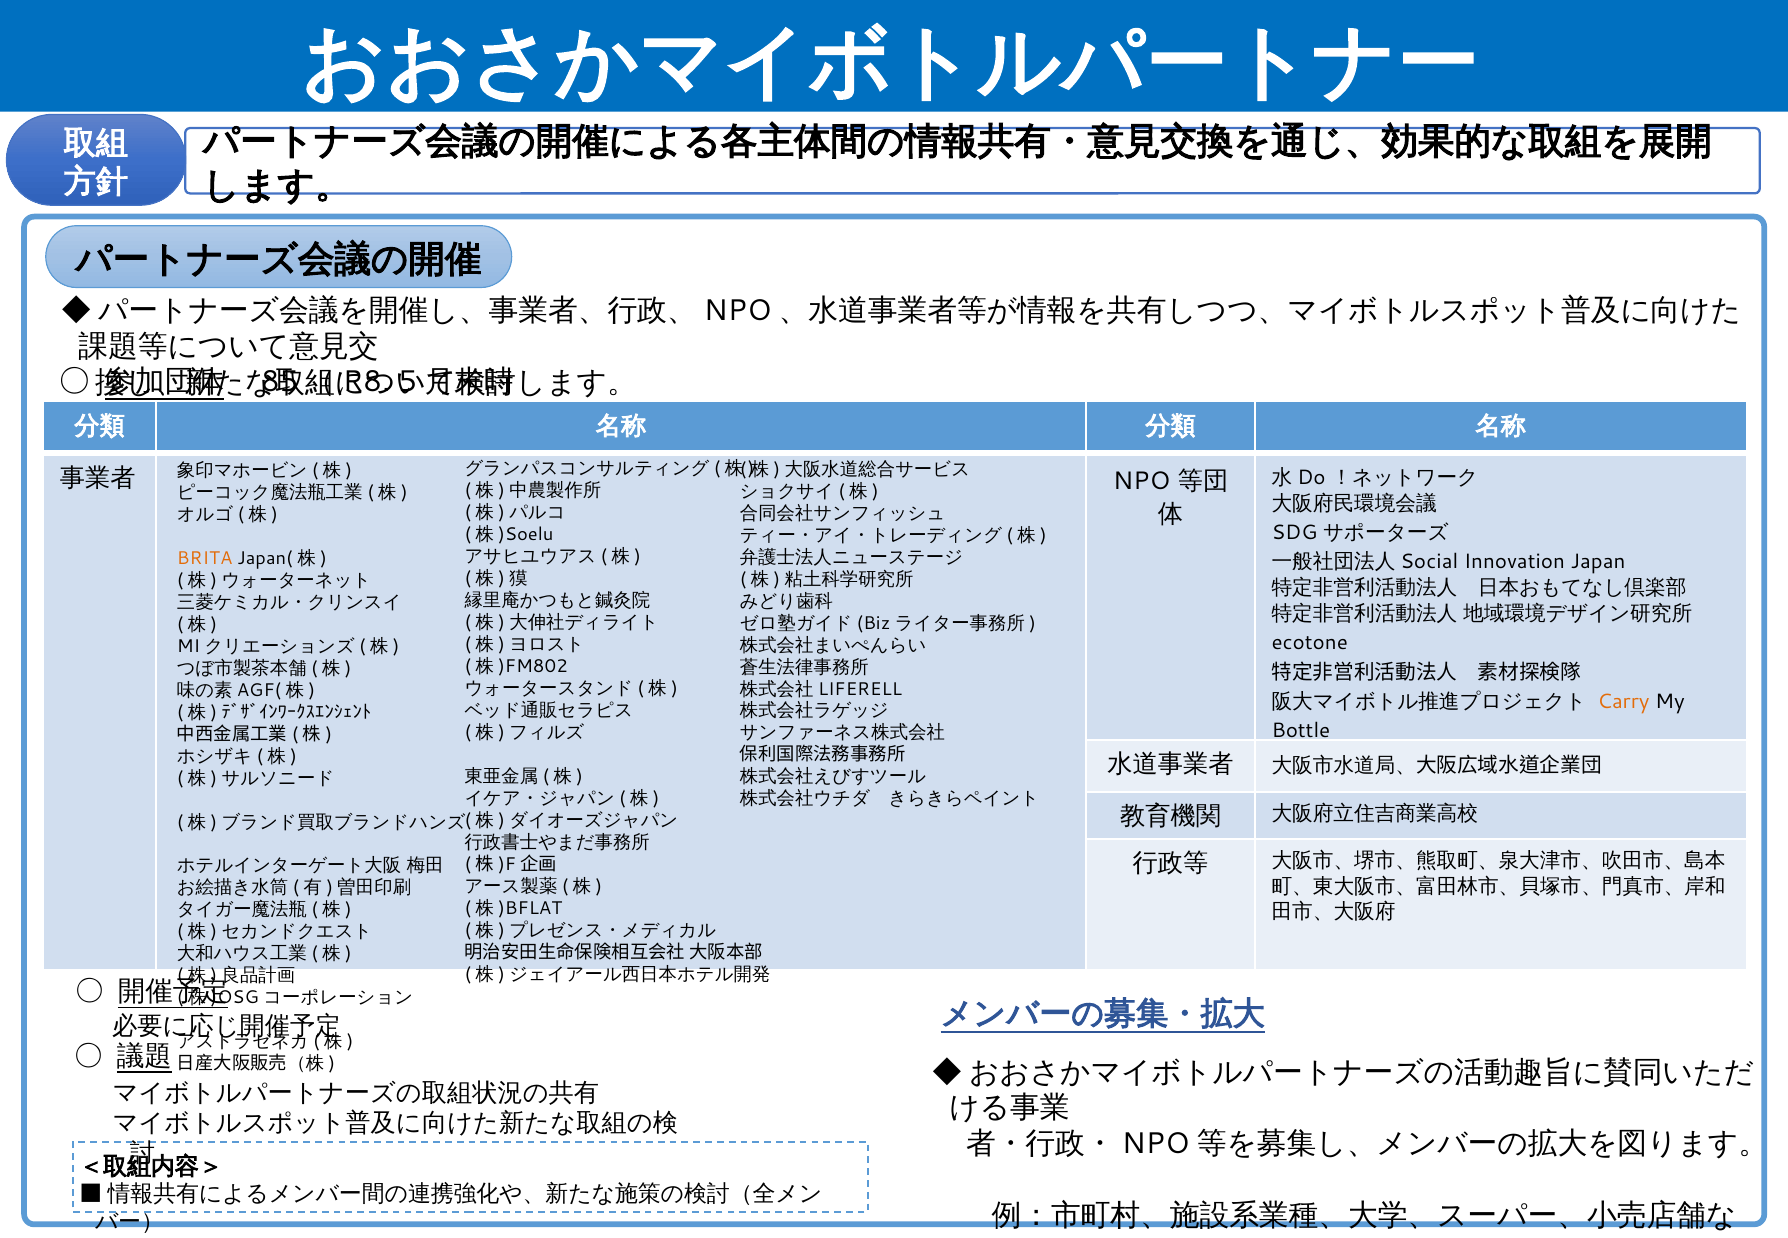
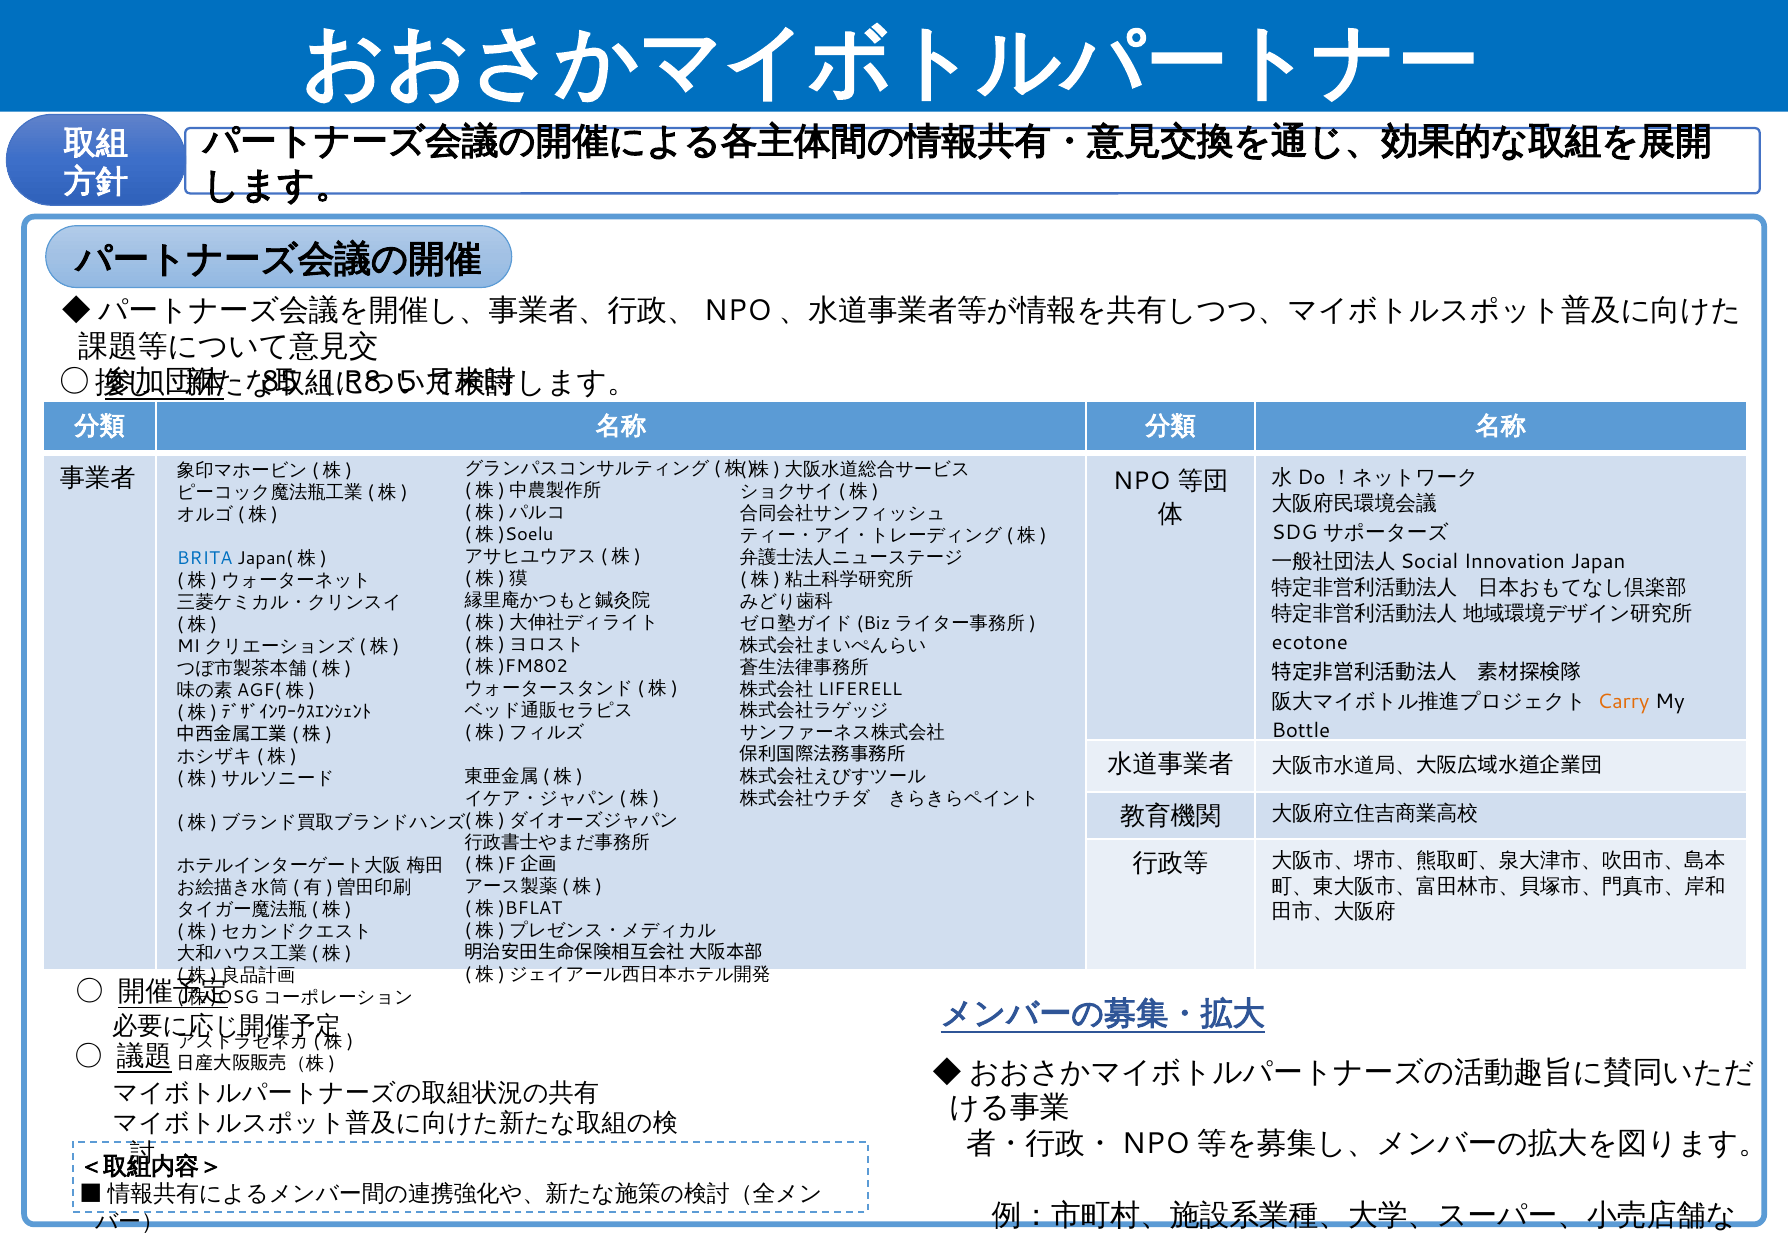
BRITA colour: orange -> blue (205, 558)
